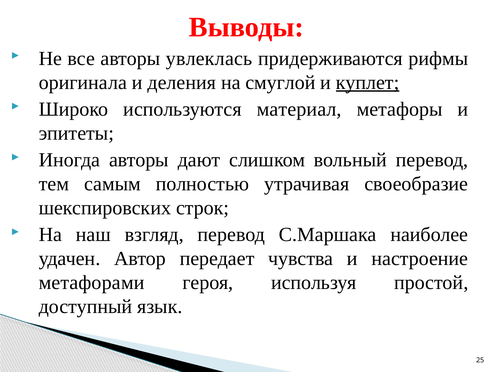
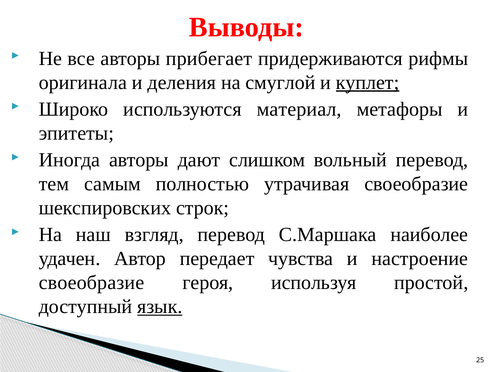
увлеклась: увлеклась -> прибегает (209, 58)
метафорами: метафорами -> своеобразие (92, 283)
язык underline: none -> present (160, 307)
